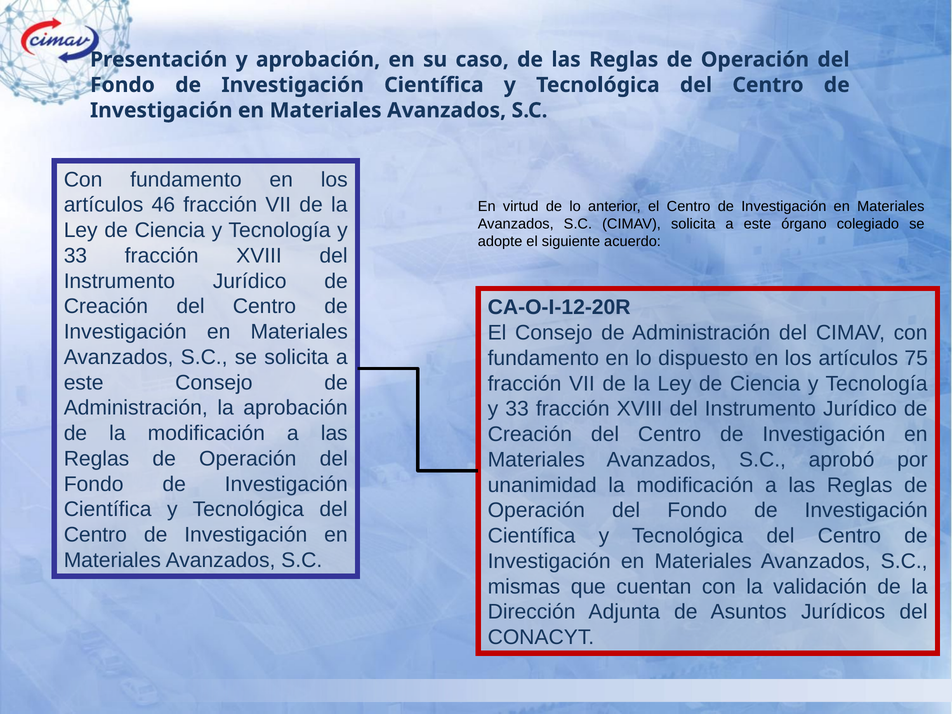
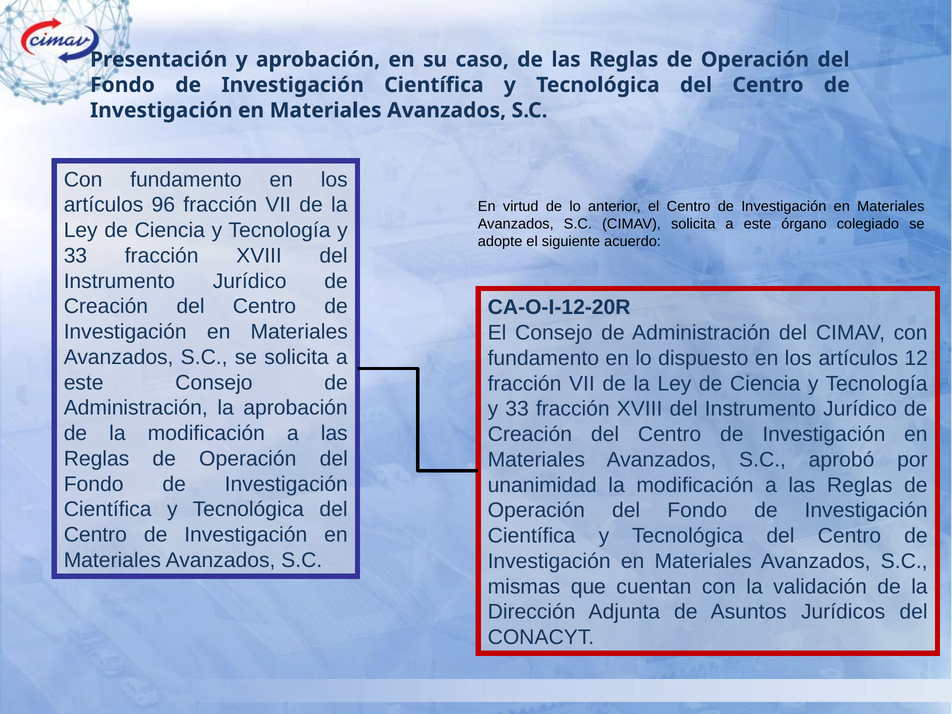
46: 46 -> 96 (163, 205)
75: 75 -> 12 (916, 358)
